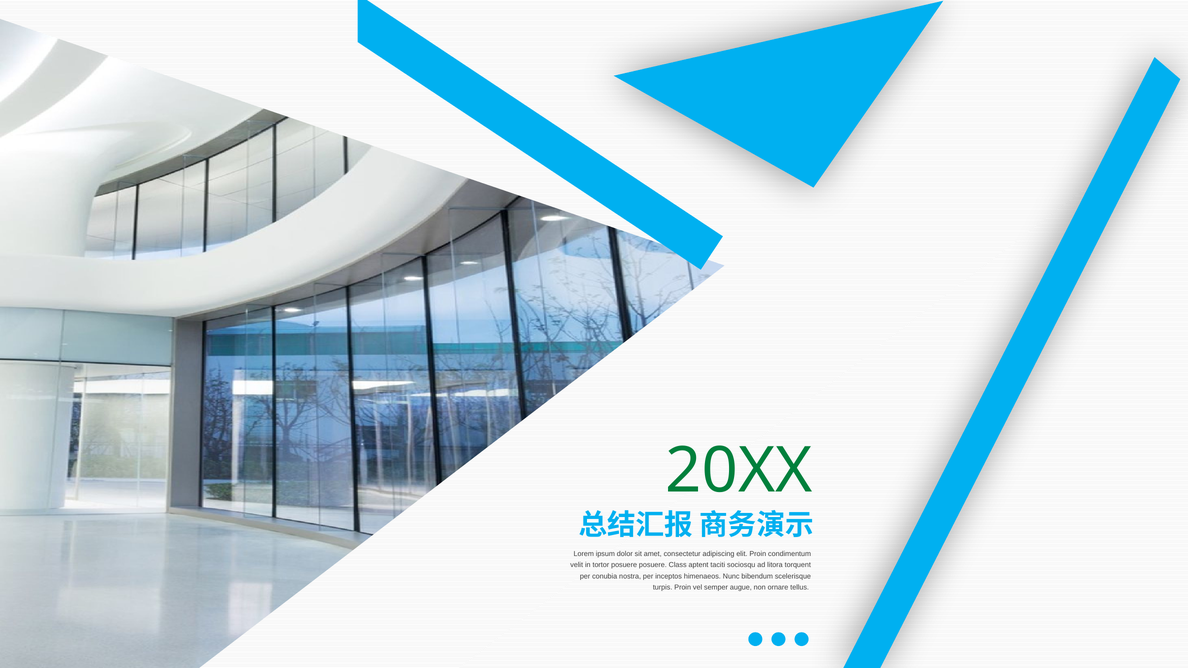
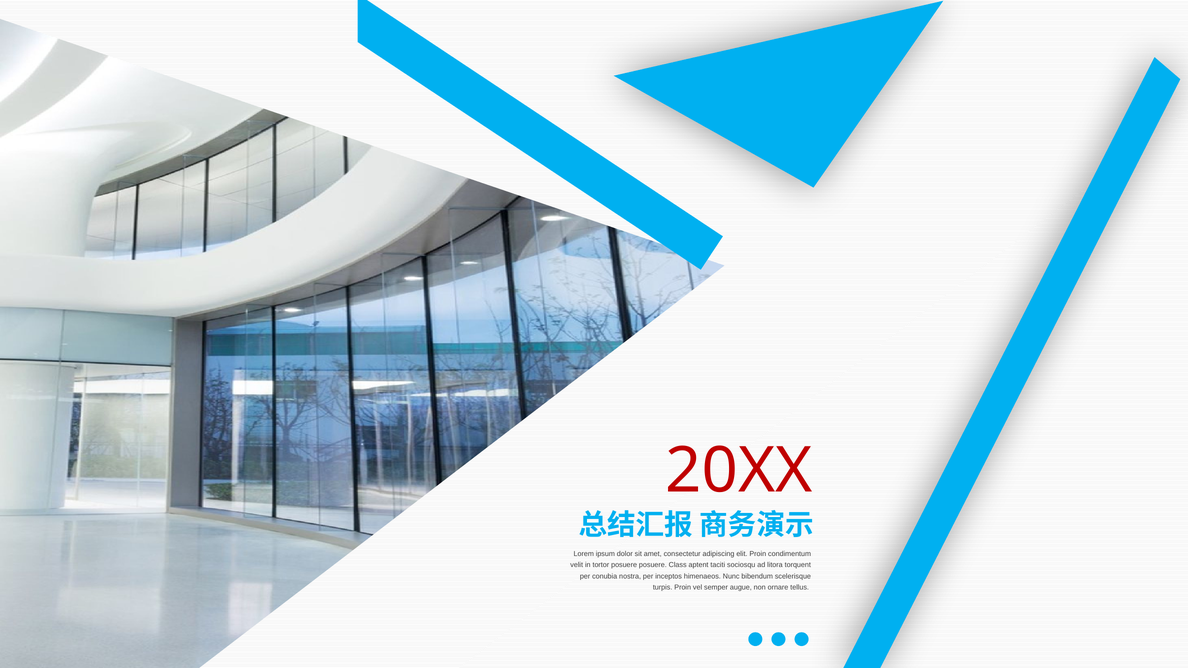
20XX colour: green -> red (739, 471)
